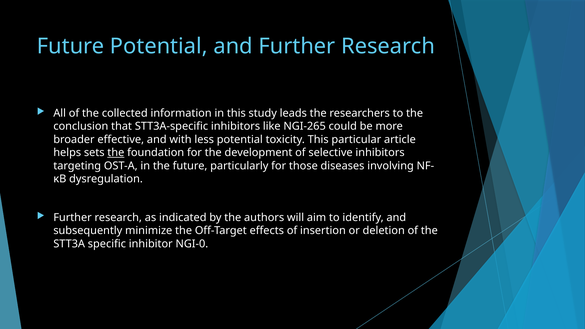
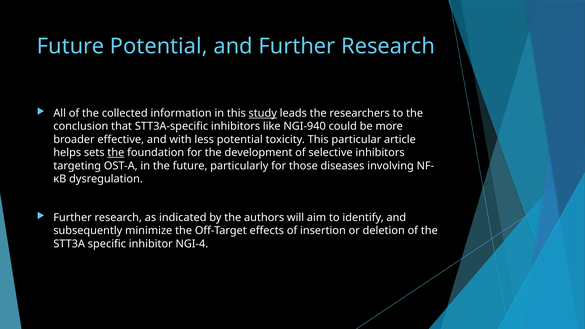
study underline: none -> present (263, 113)
NGI-265: NGI-265 -> NGI-940 (305, 126)
NGI-0: NGI-0 -> NGI-4 (192, 244)
